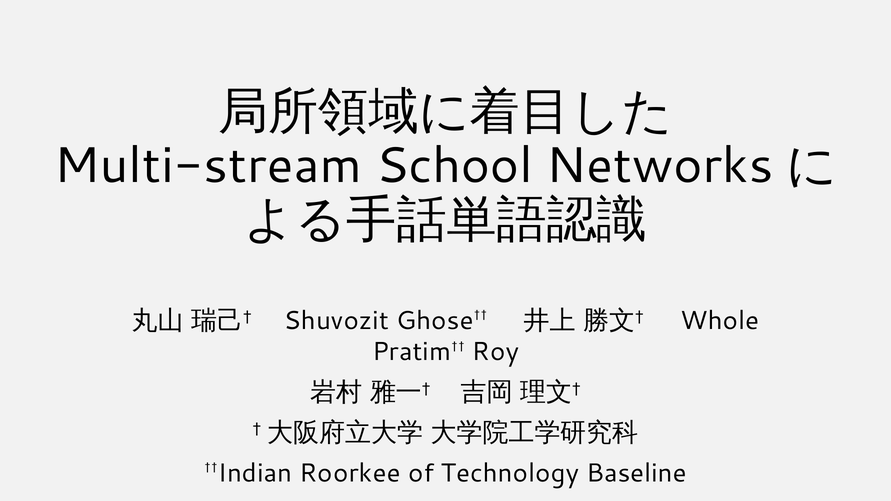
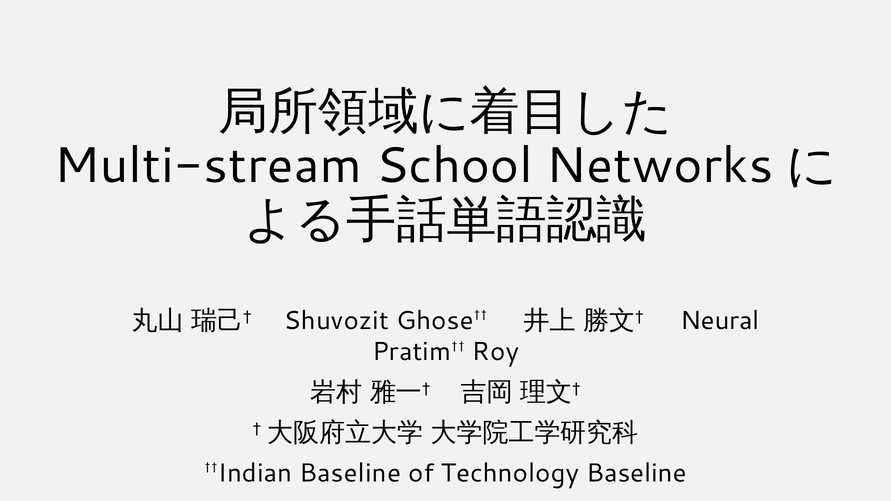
Whole: Whole -> Neural (720, 321)
††Indian Roorkee: Roorkee -> Baseline (350, 473)
